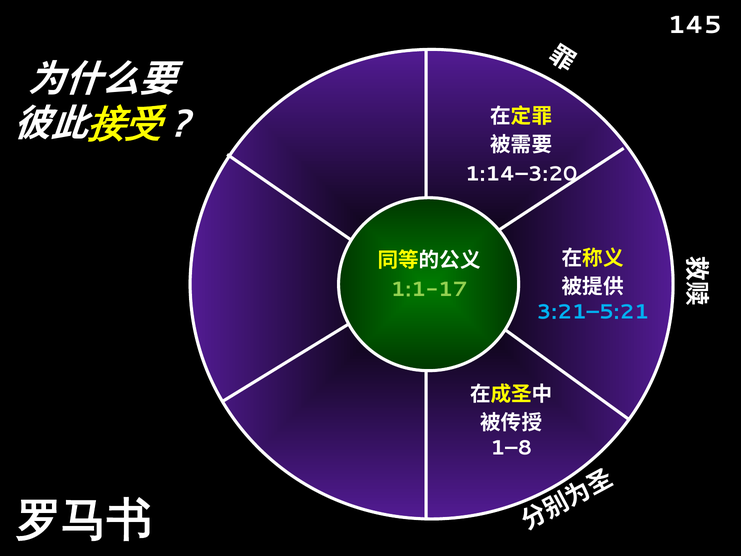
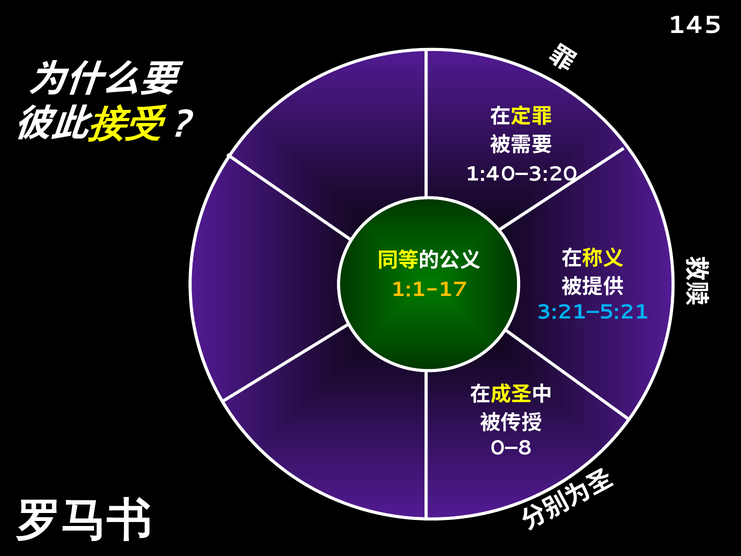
1:14–3:20: 1:14–3:20 -> 1:40–3:20 (521, 174)
1:1-17 colour: light green -> yellow (429, 289)
1–8: 1–8 -> 0–8 (511, 448)
